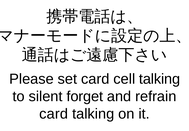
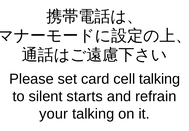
forget: forget -> starts (85, 96)
card: card -> your (54, 114)
